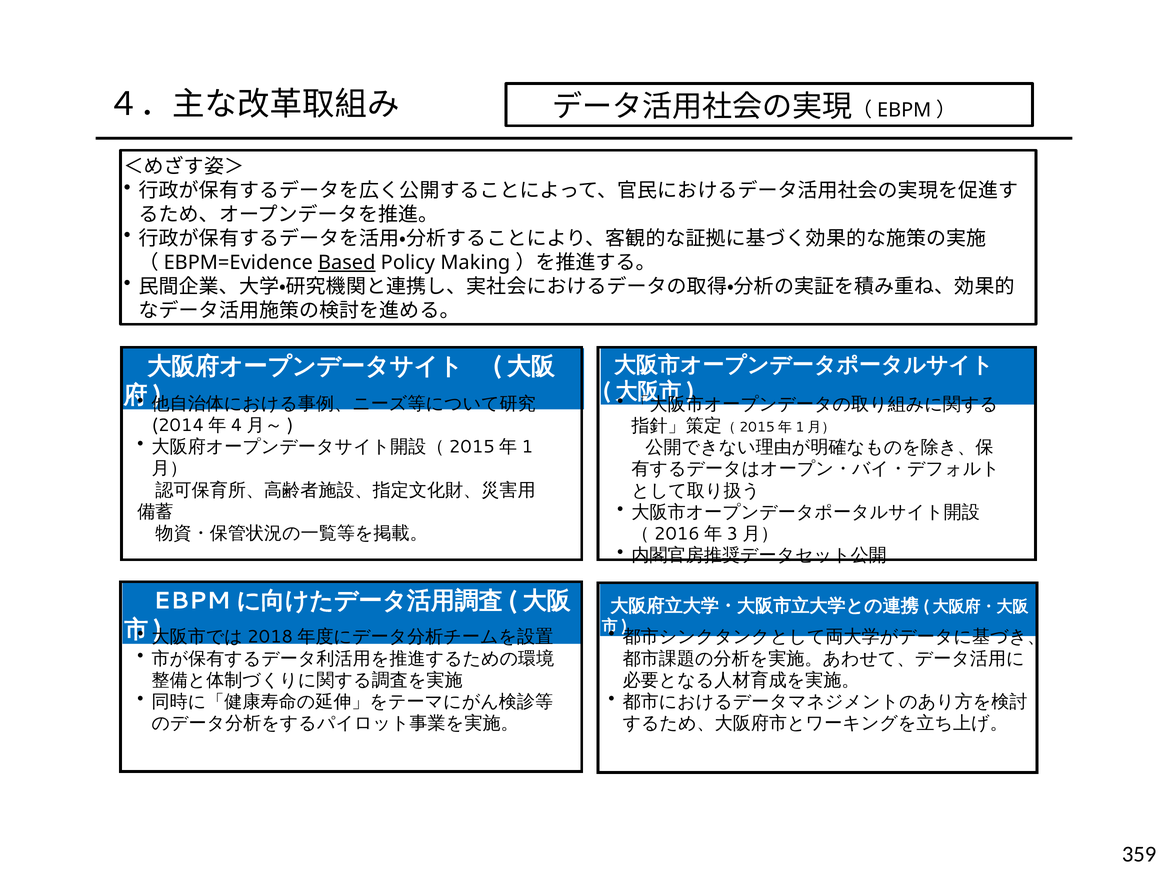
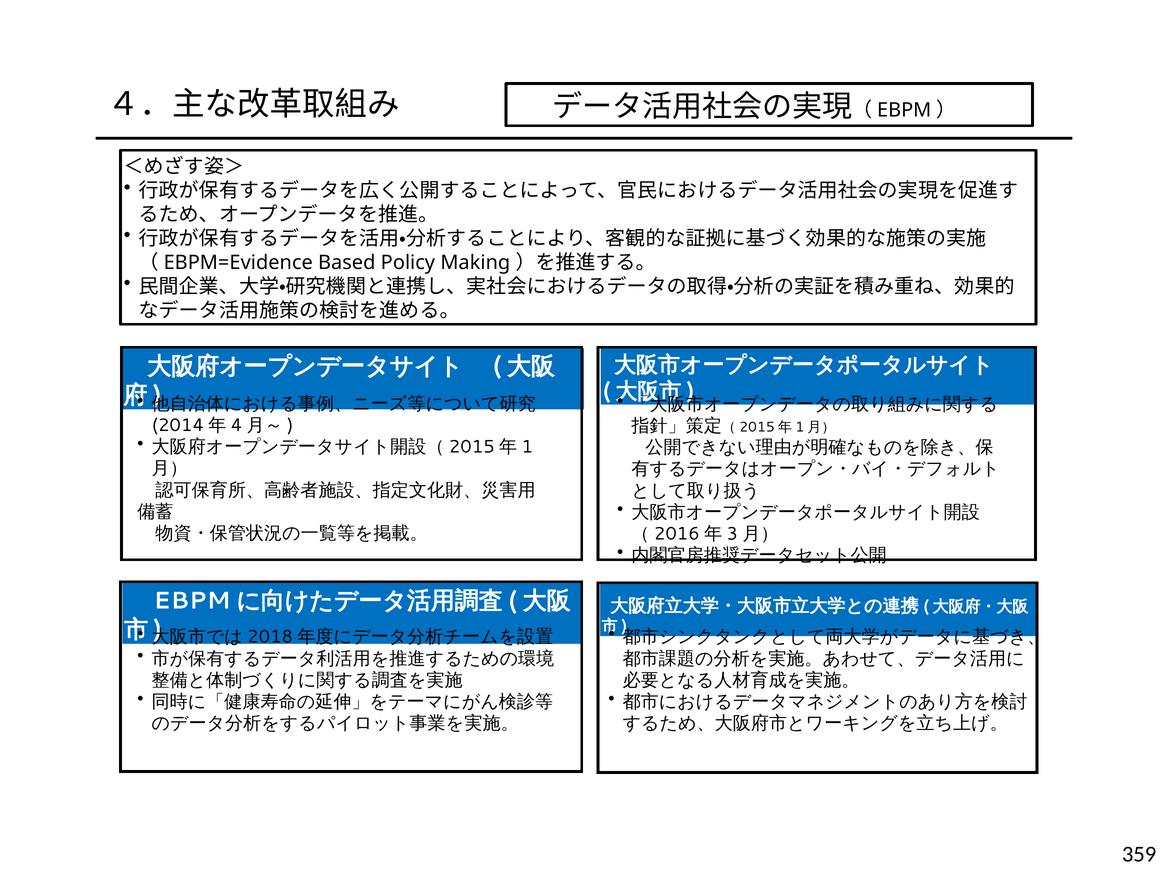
Based underline: present -> none (347, 263)
